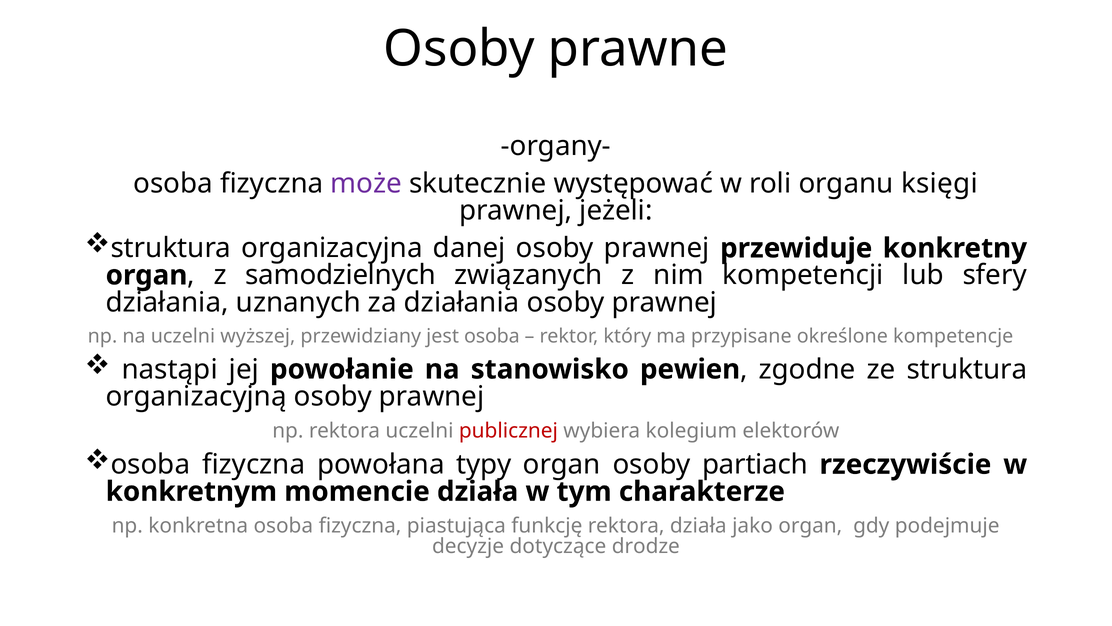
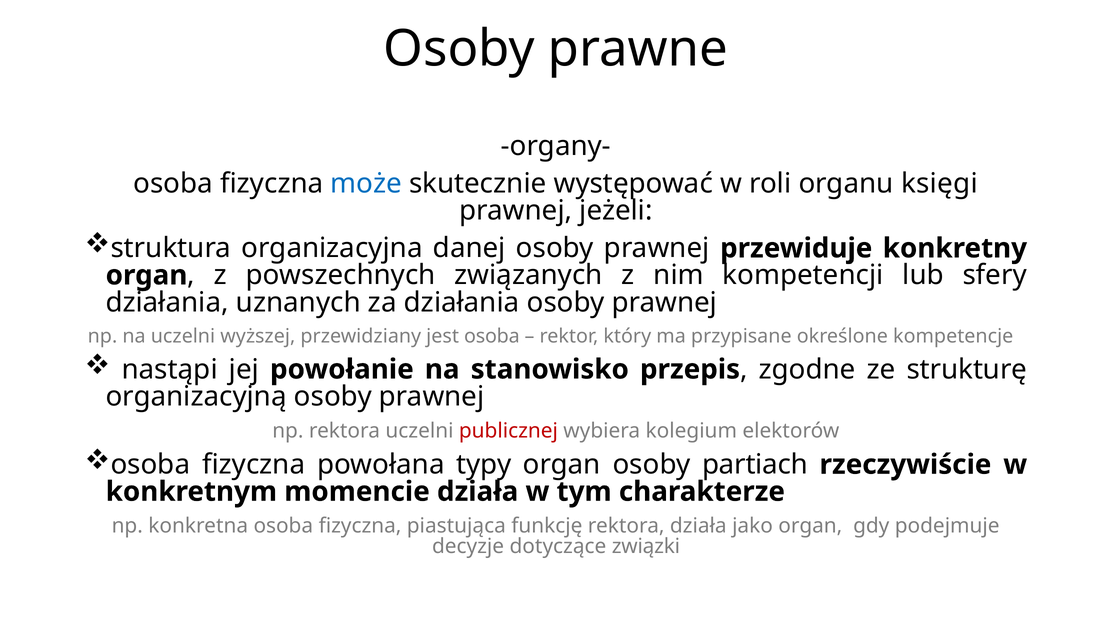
może colour: purple -> blue (366, 184)
samodzielnych: samodzielnych -> powszechnych (341, 275)
pewien: pewien -> przepis (690, 369)
ze struktura: struktura -> strukturę (967, 369)
drodze: drodze -> związki (646, 546)
